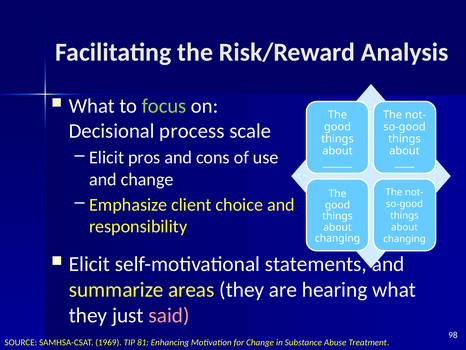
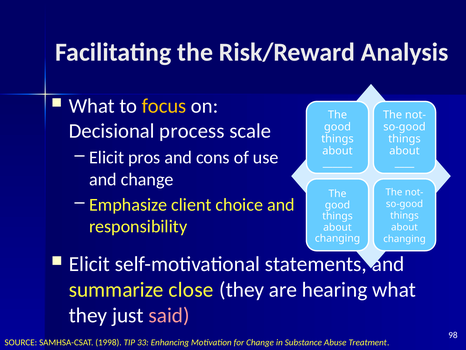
focus colour: light green -> yellow (164, 106)
areas: areas -> close (191, 289)
1969: 1969 -> 1998 (108, 342)
81: 81 -> 33 (143, 342)
